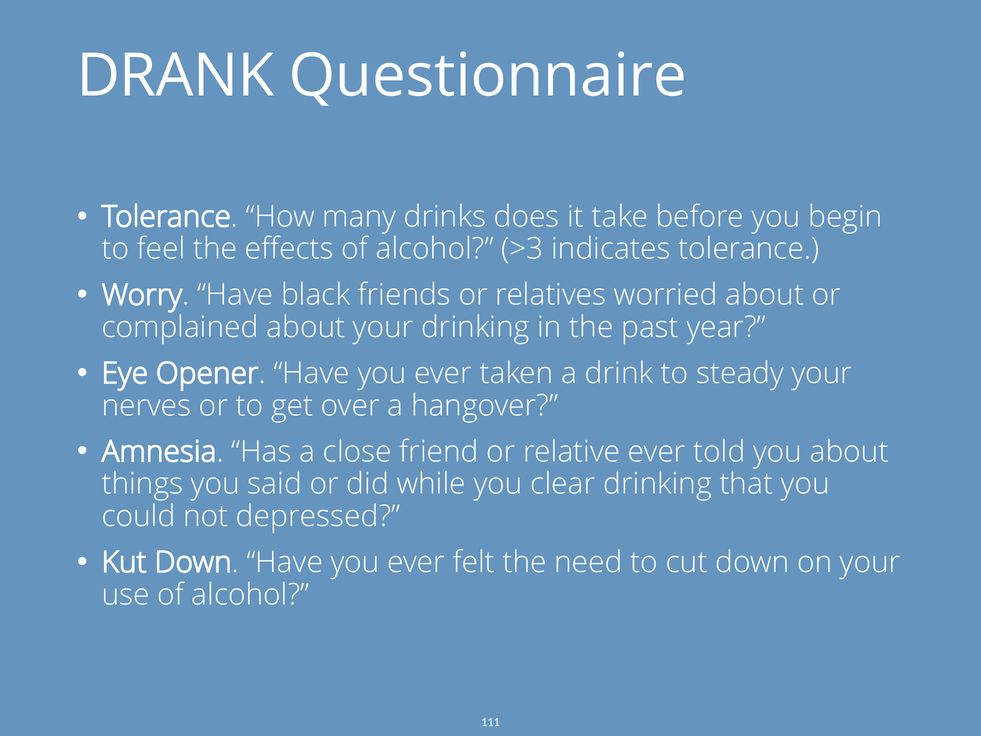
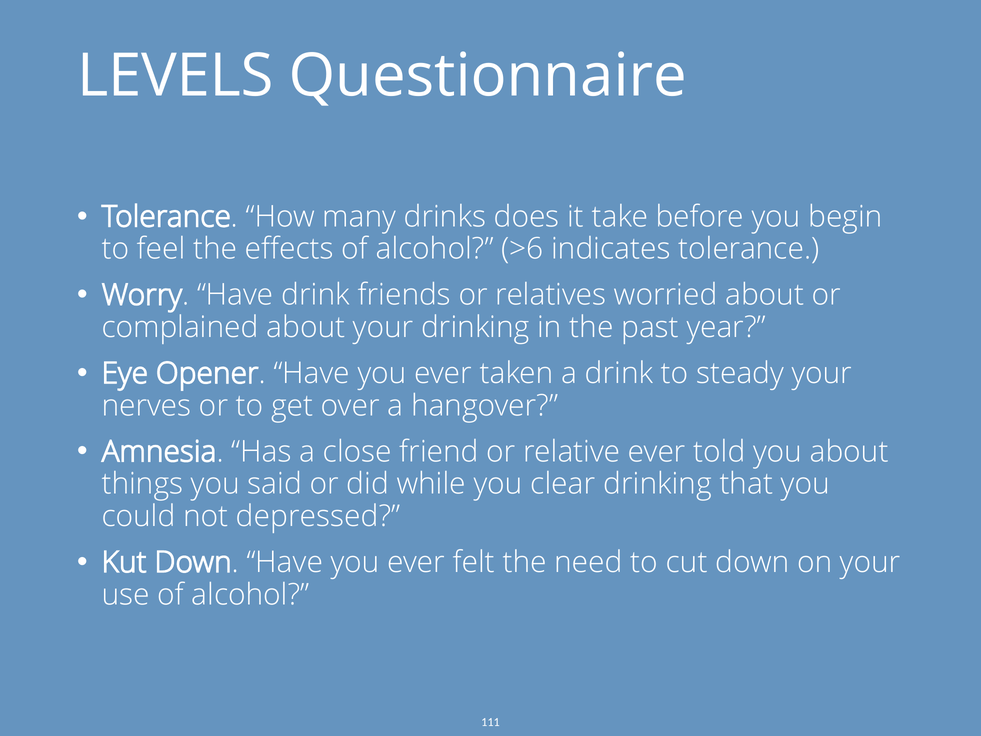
DRANK: DRANK -> LEVELS (175, 76)
>3: >3 -> >6 (522, 249)
Have black: black -> drink (316, 295)
